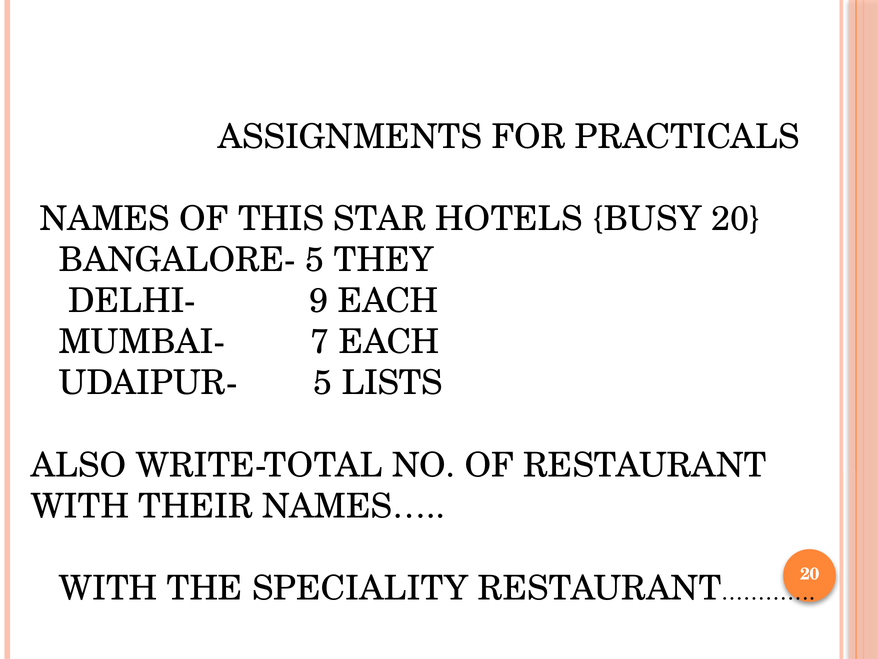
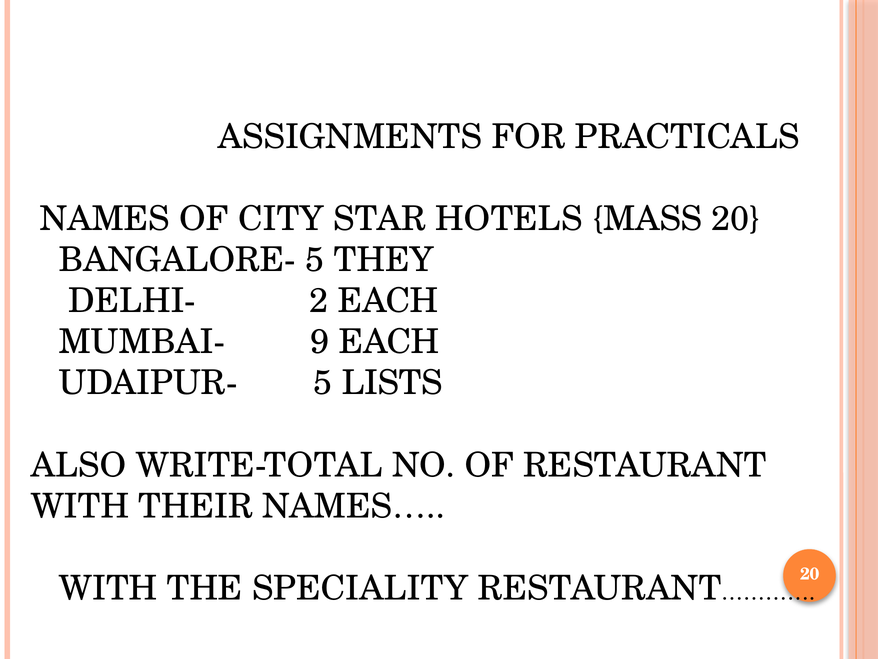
THIS: THIS -> CITY (281, 219)
BUSY: BUSY -> MASS (647, 219)
9: 9 -> 2 (319, 301)
7: 7 -> 9 (320, 342)
